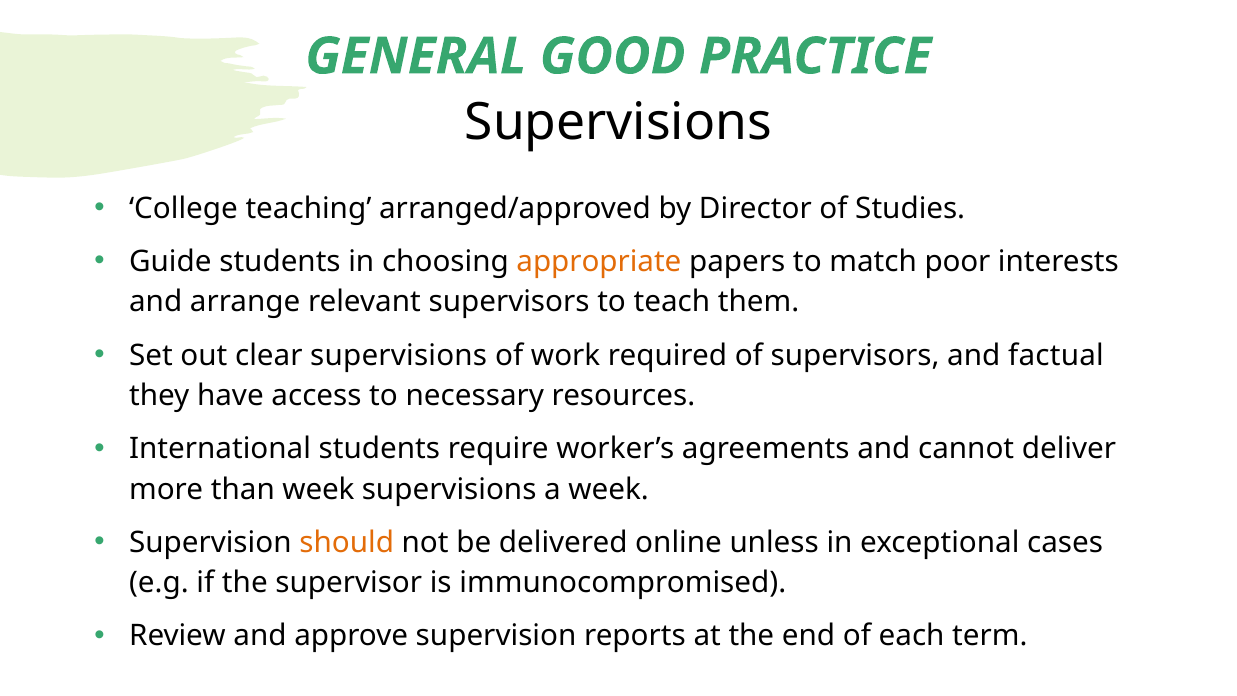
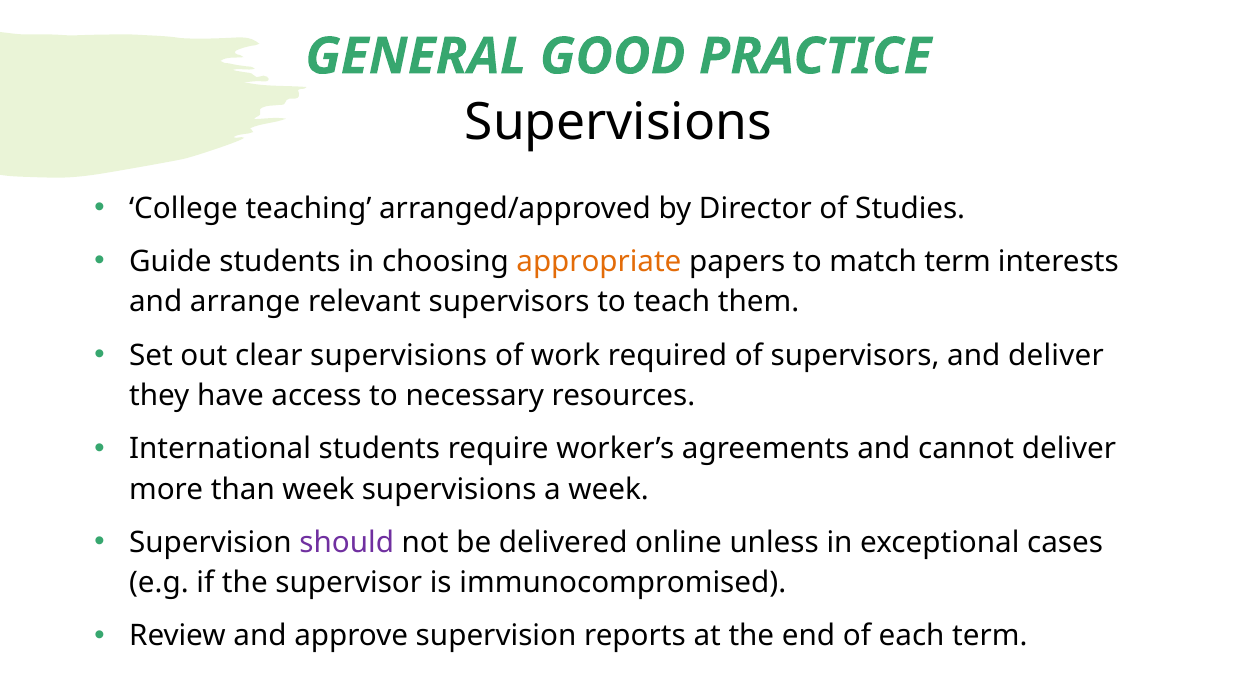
match poor: poor -> term (958, 262)
and factual: factual -> deliver (1056, 355)
should colour: orange -> purple (347, 542)
